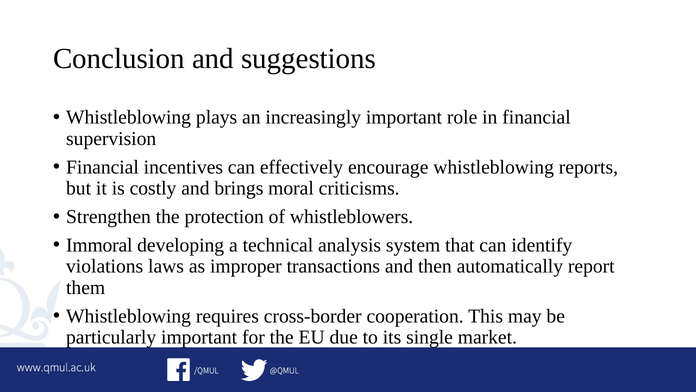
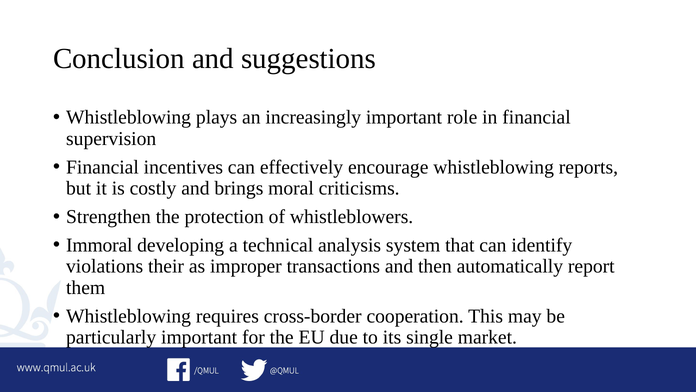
laws: laws -> their (166, 266)
